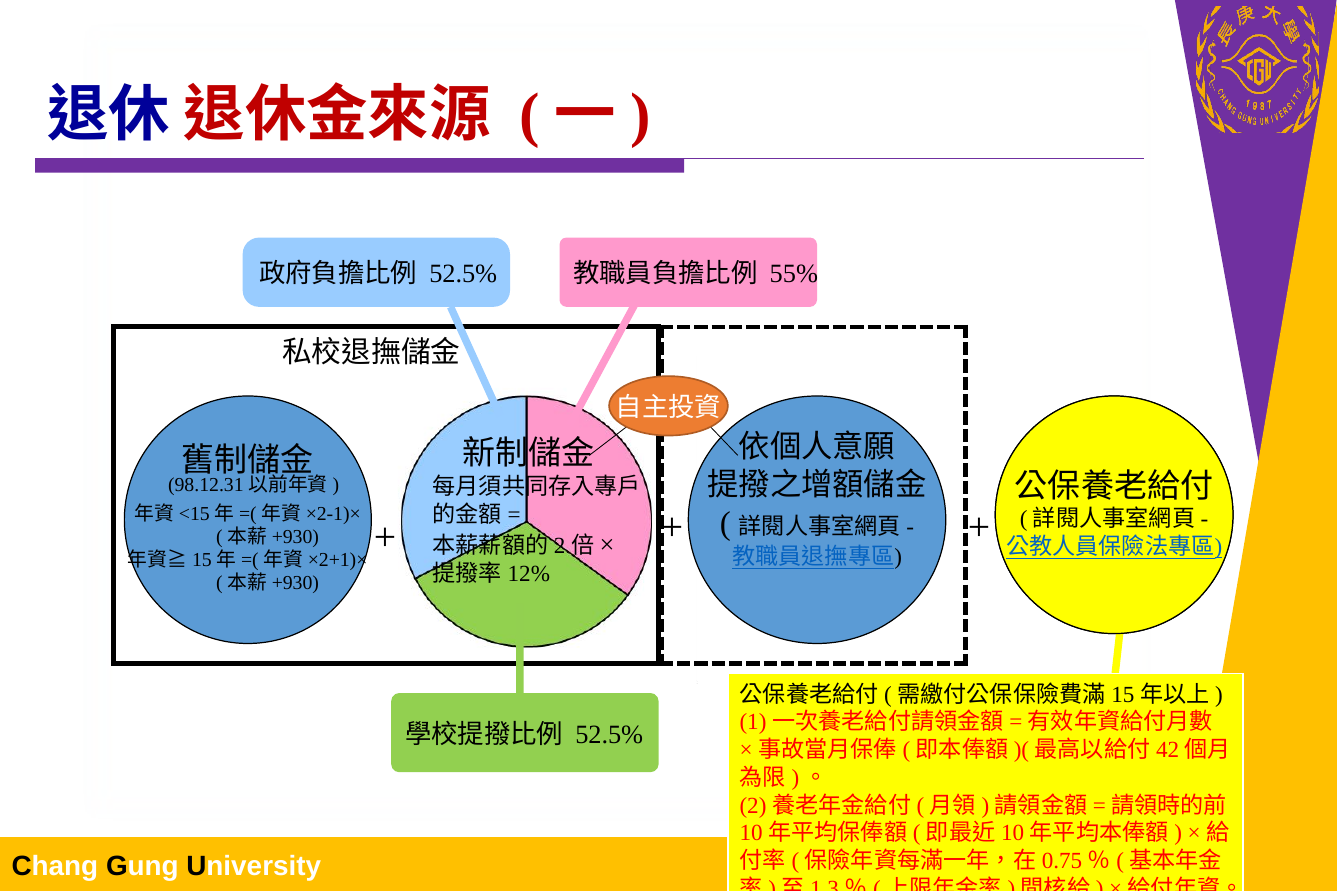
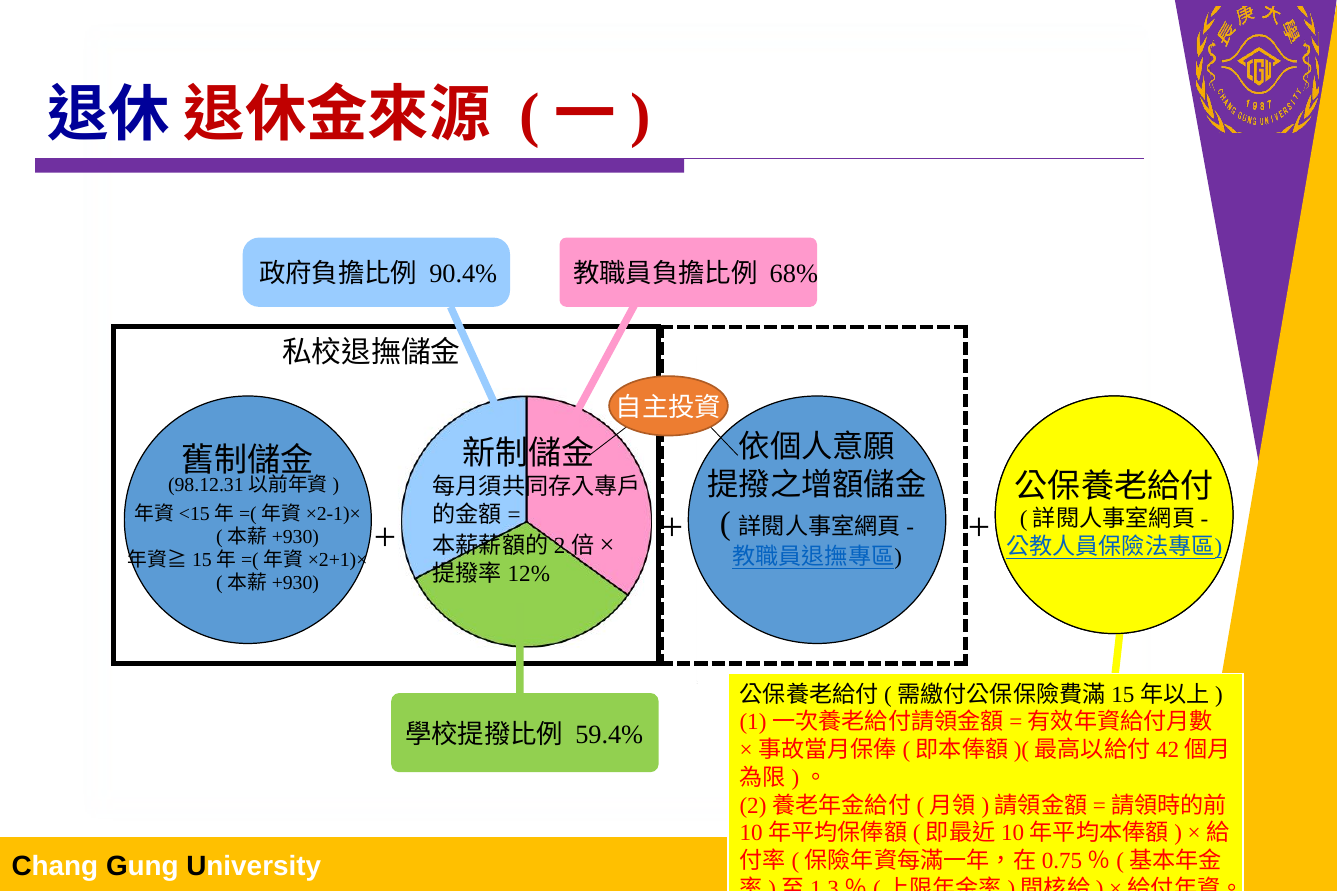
52.5%: 52.5% -> 90.4% (463, 274)
55%: 55% -> 68% (794, 274)
52.5%: 52.5% -> 59.4% (609, 735)
